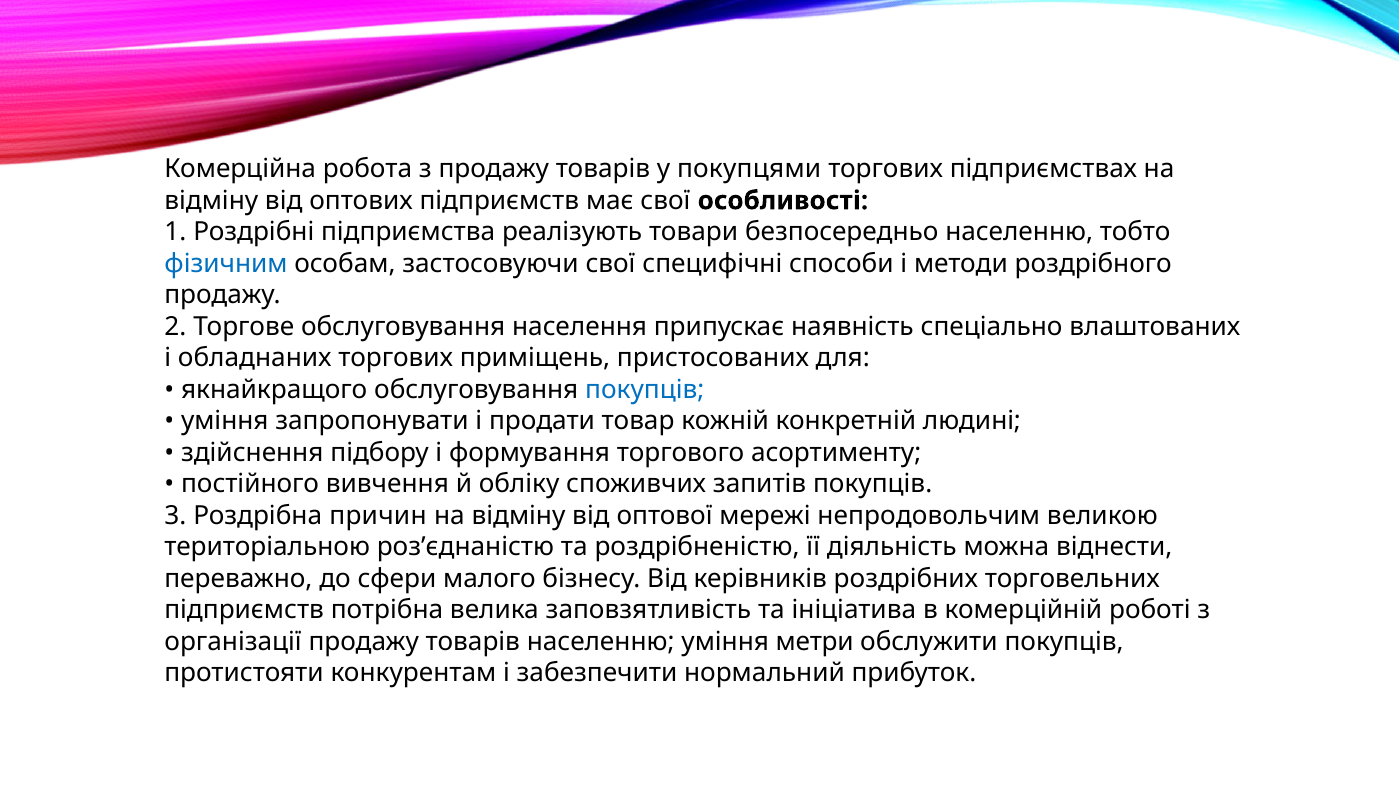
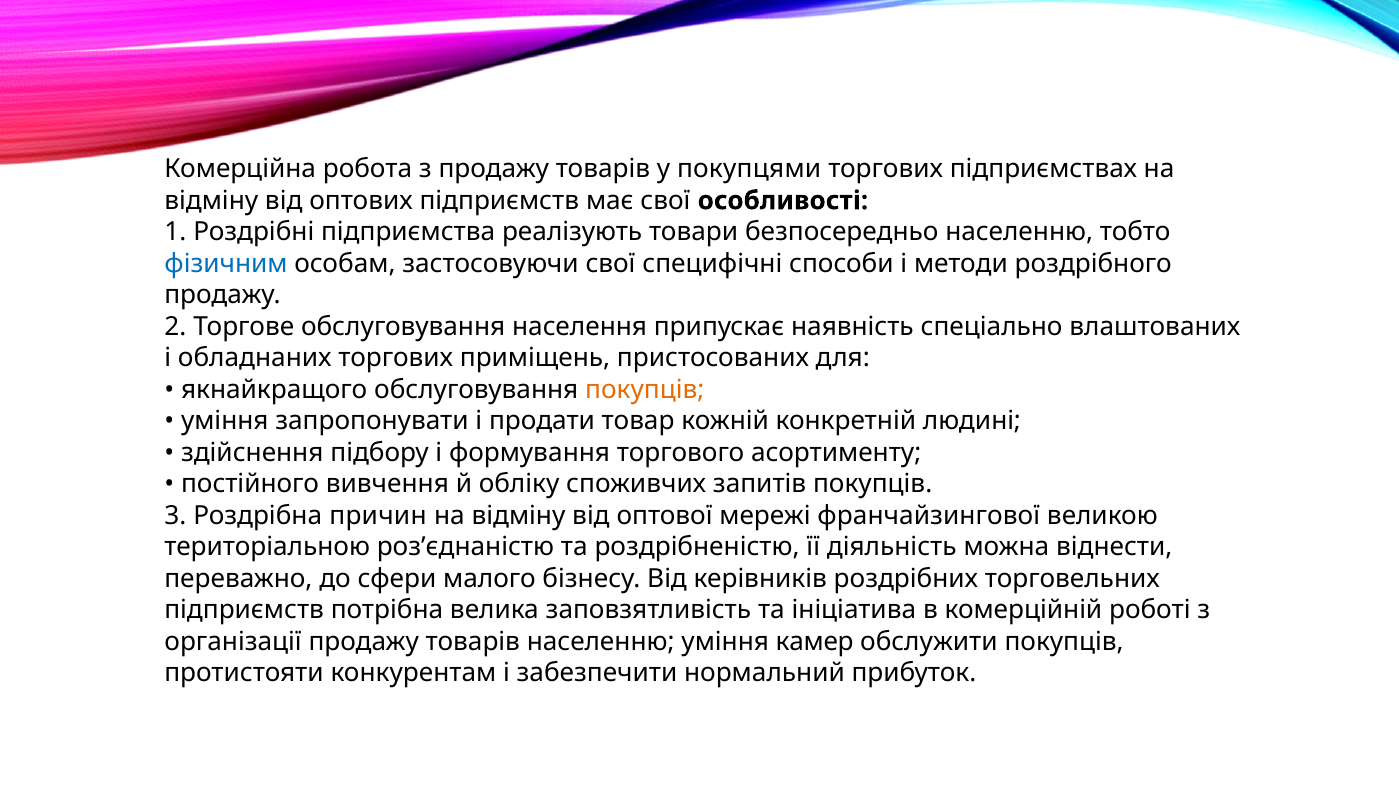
покупців colour: blue -> orange (645, 389)
непродовольчим: непродовольчим -> франчайзингової (929, 515)
метри: метри -> камер (815, 641)
